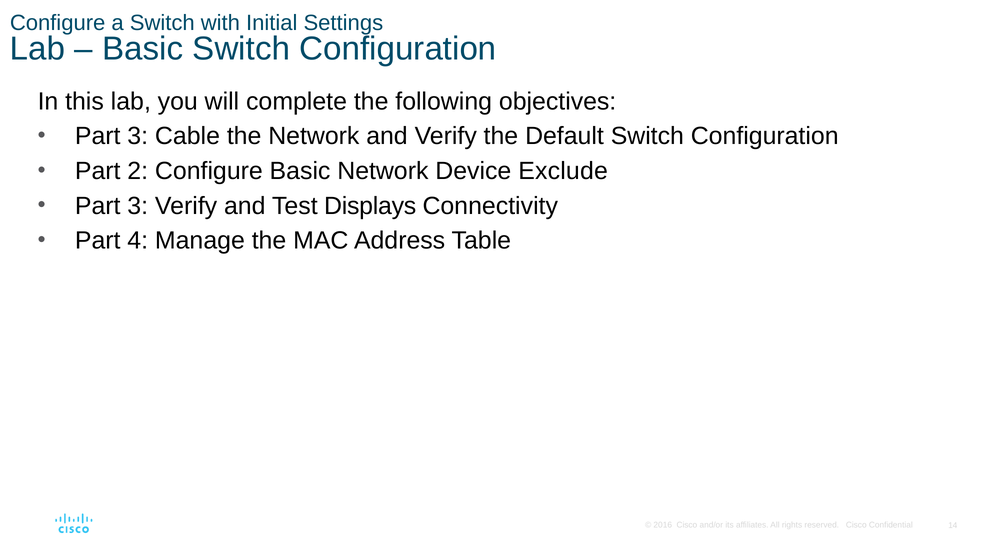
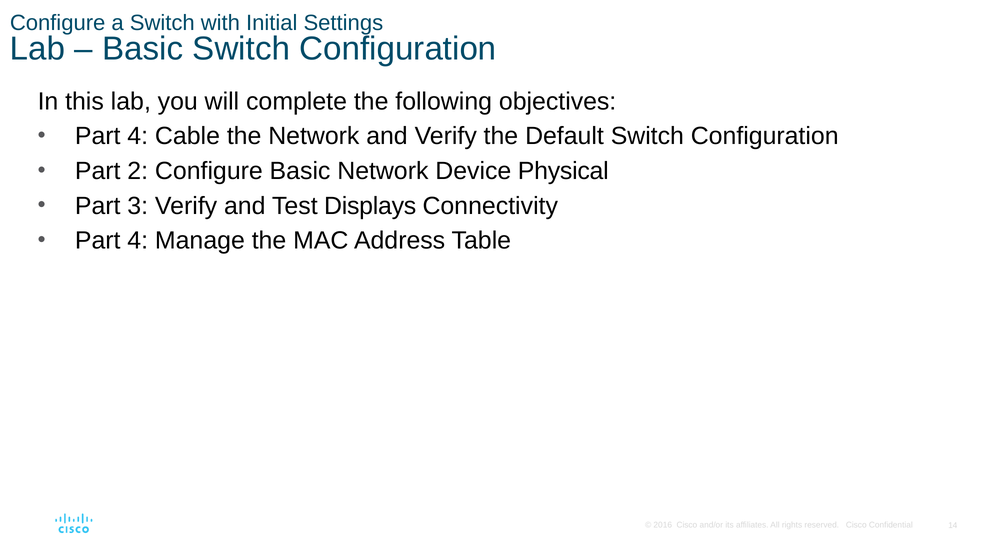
3: 3 -> 4 (138, 136)
Exclude: Exclude -> Physical (563, 171)
